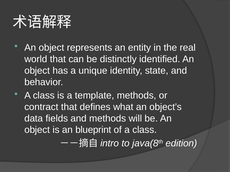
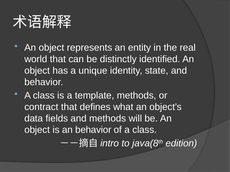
an blueprint: blueprint -> behavior (93, 130)
